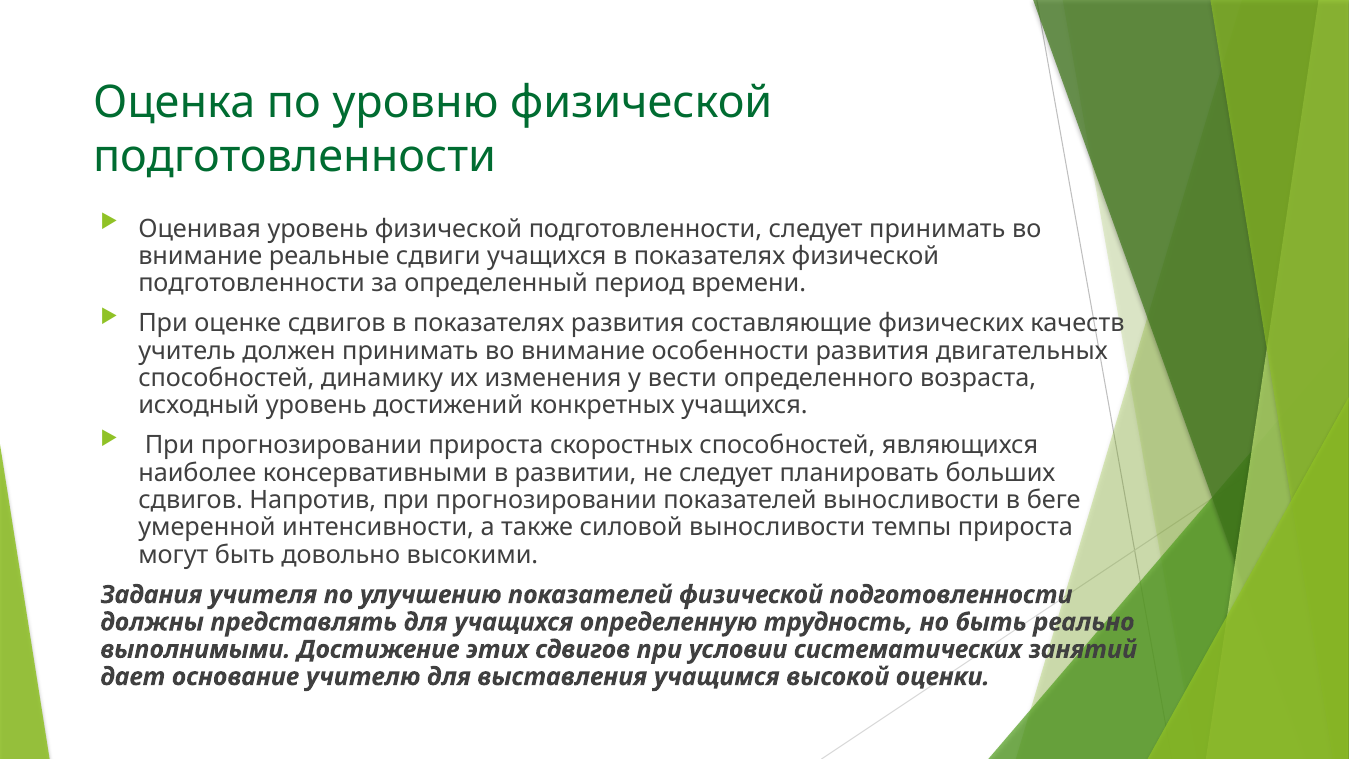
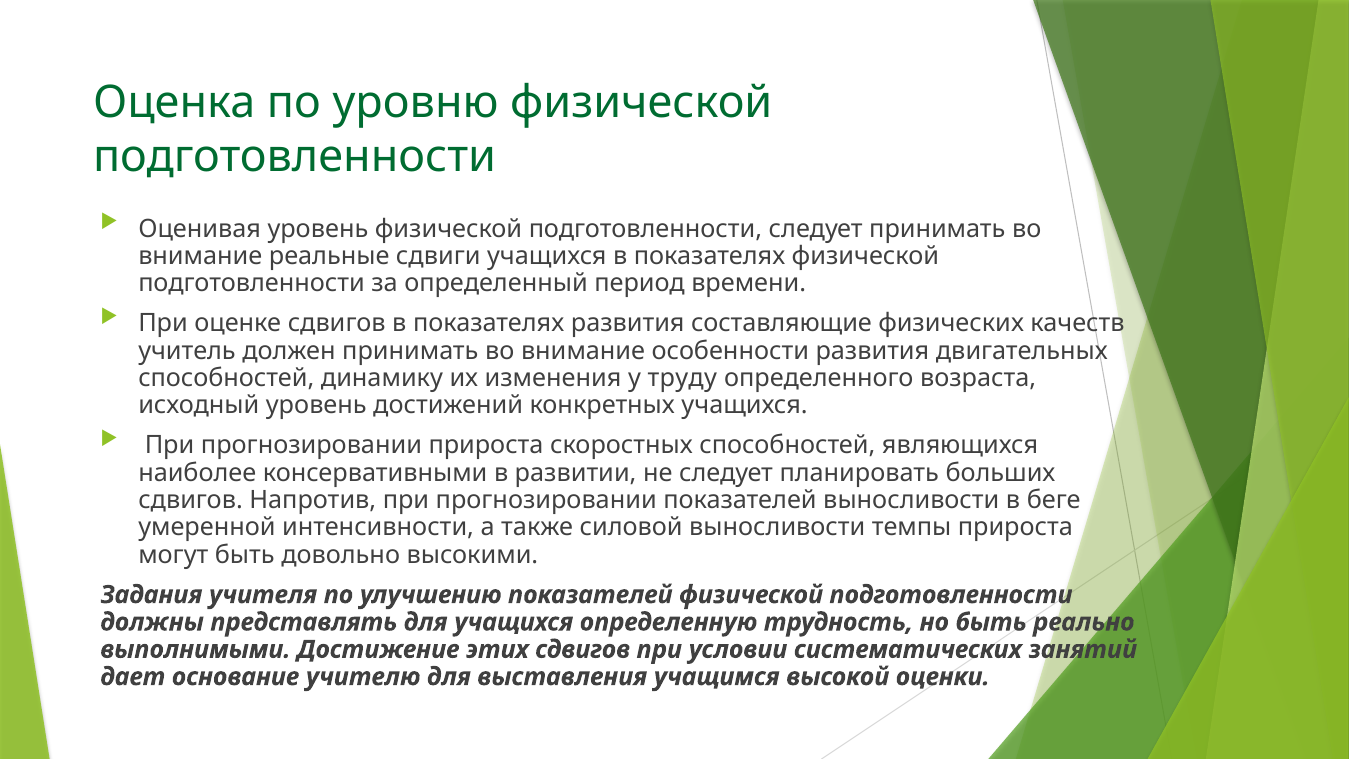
вести: вести -> труду (682, 378)
